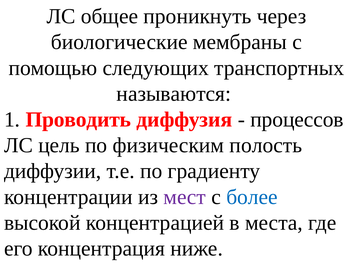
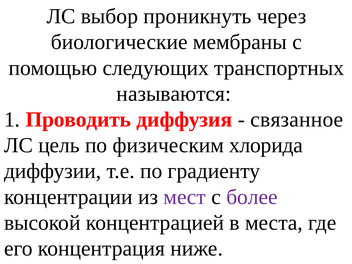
общее: общее -> выбор (109, 16)
процессов: процессов -> связанное (297, 120)
полость: полость -> хлорида (266, 145)
более colour: blue -> purple (252, 197)
